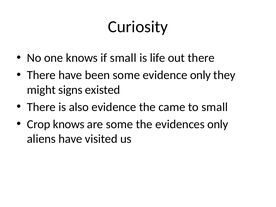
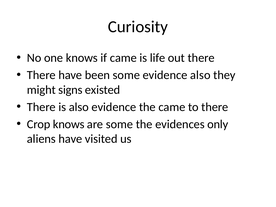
if small: small -> came (123, 58)
evidence only: only -> also (200, 75)
to small: small -> there (215, 107)
